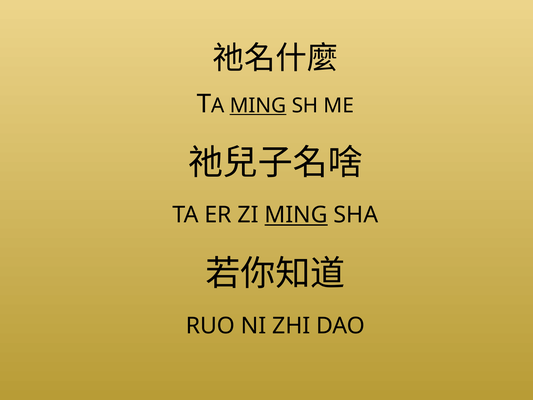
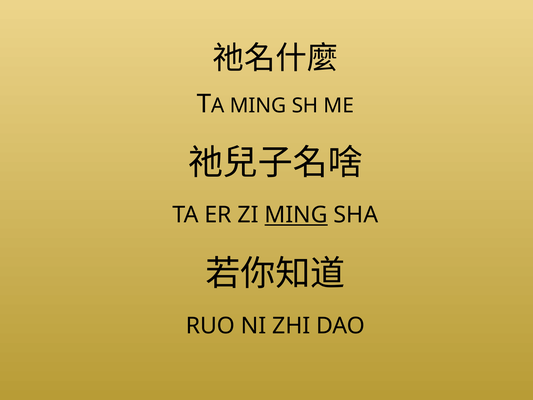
MING underline: present -> none (258, 106)
